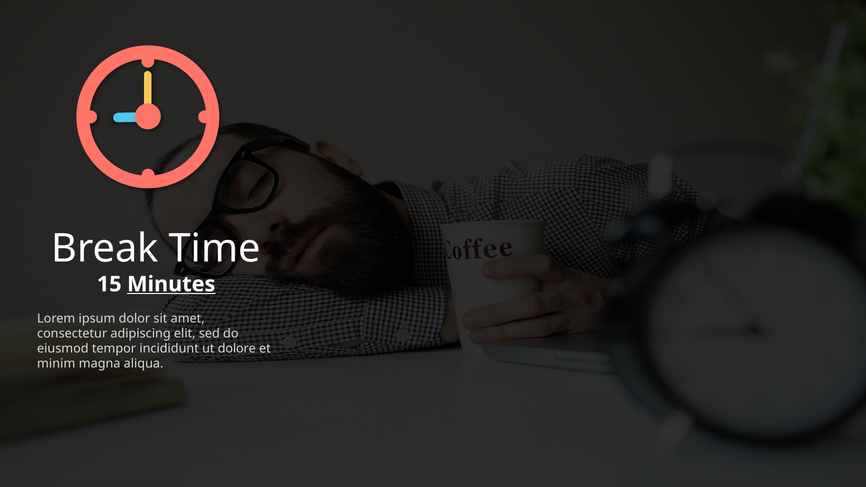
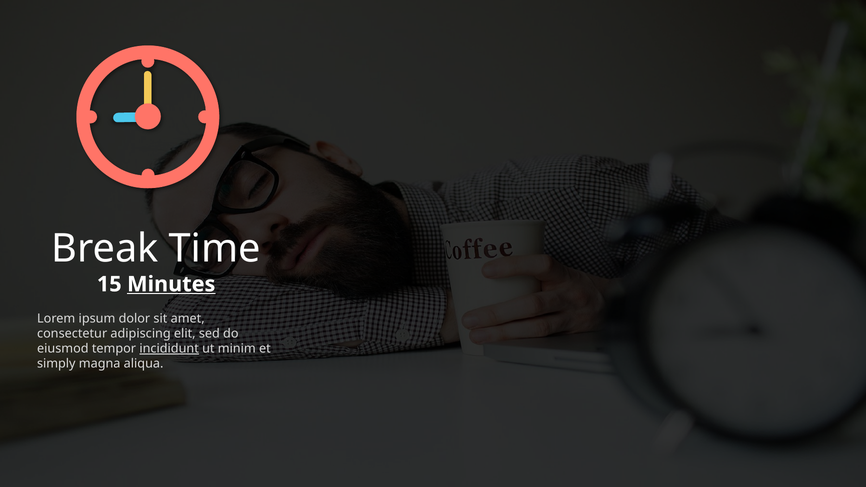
incididunt underline: none -> present (169, 349)
dolore: dolore -> minim (237, 349)
minim: minim -> simply (56, 364)
